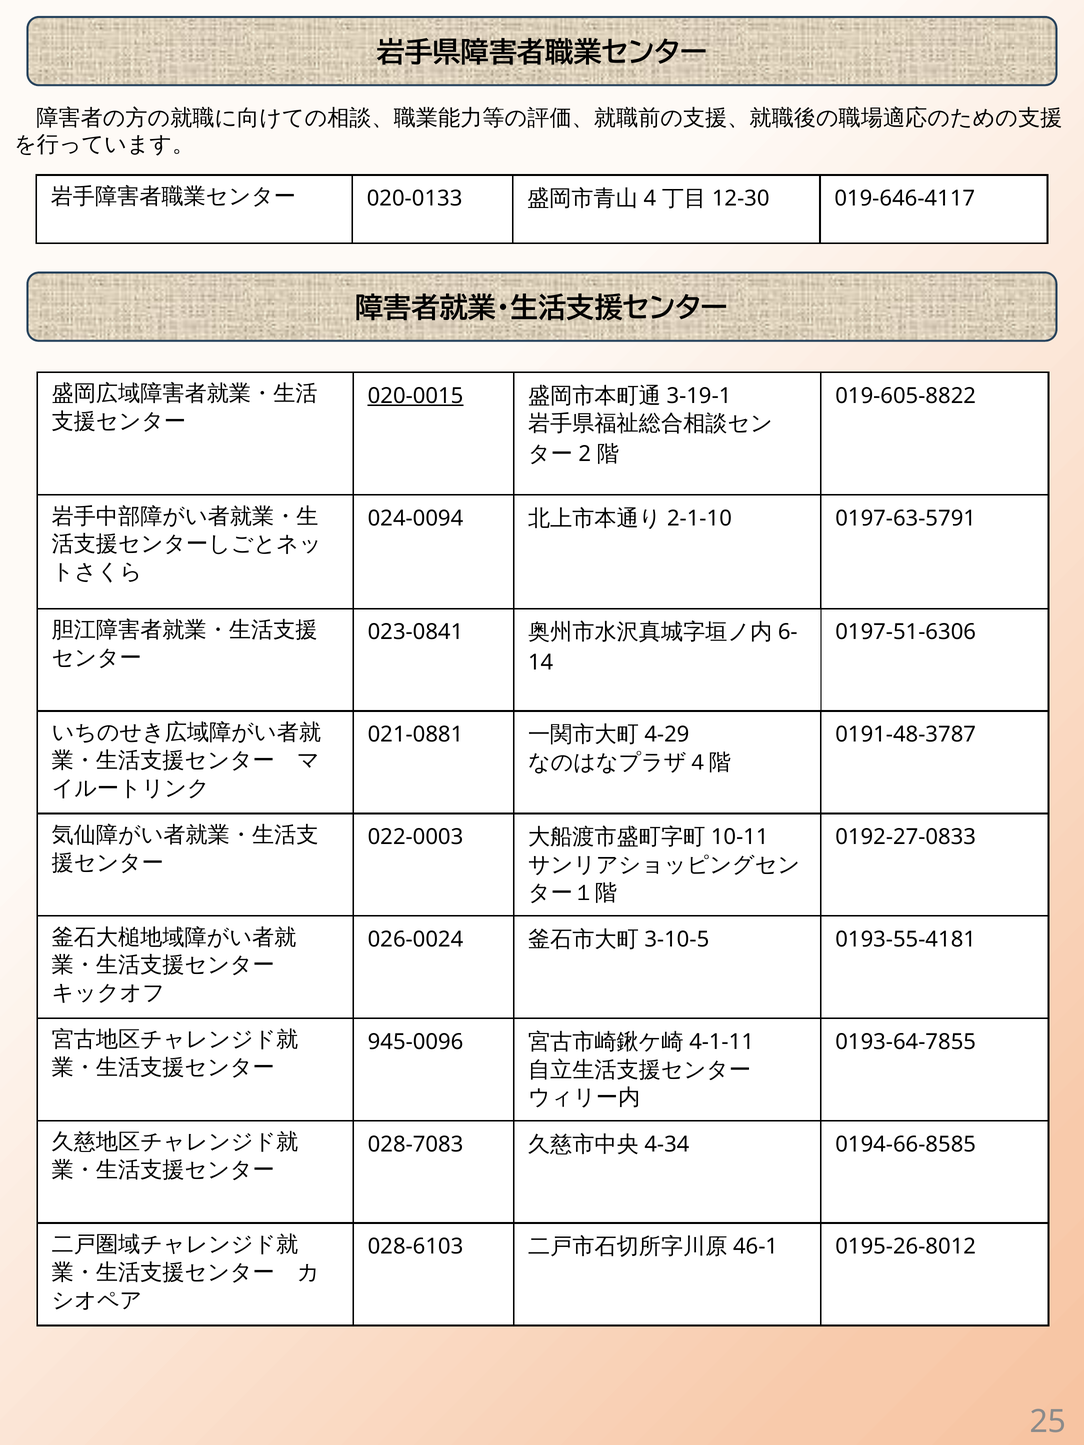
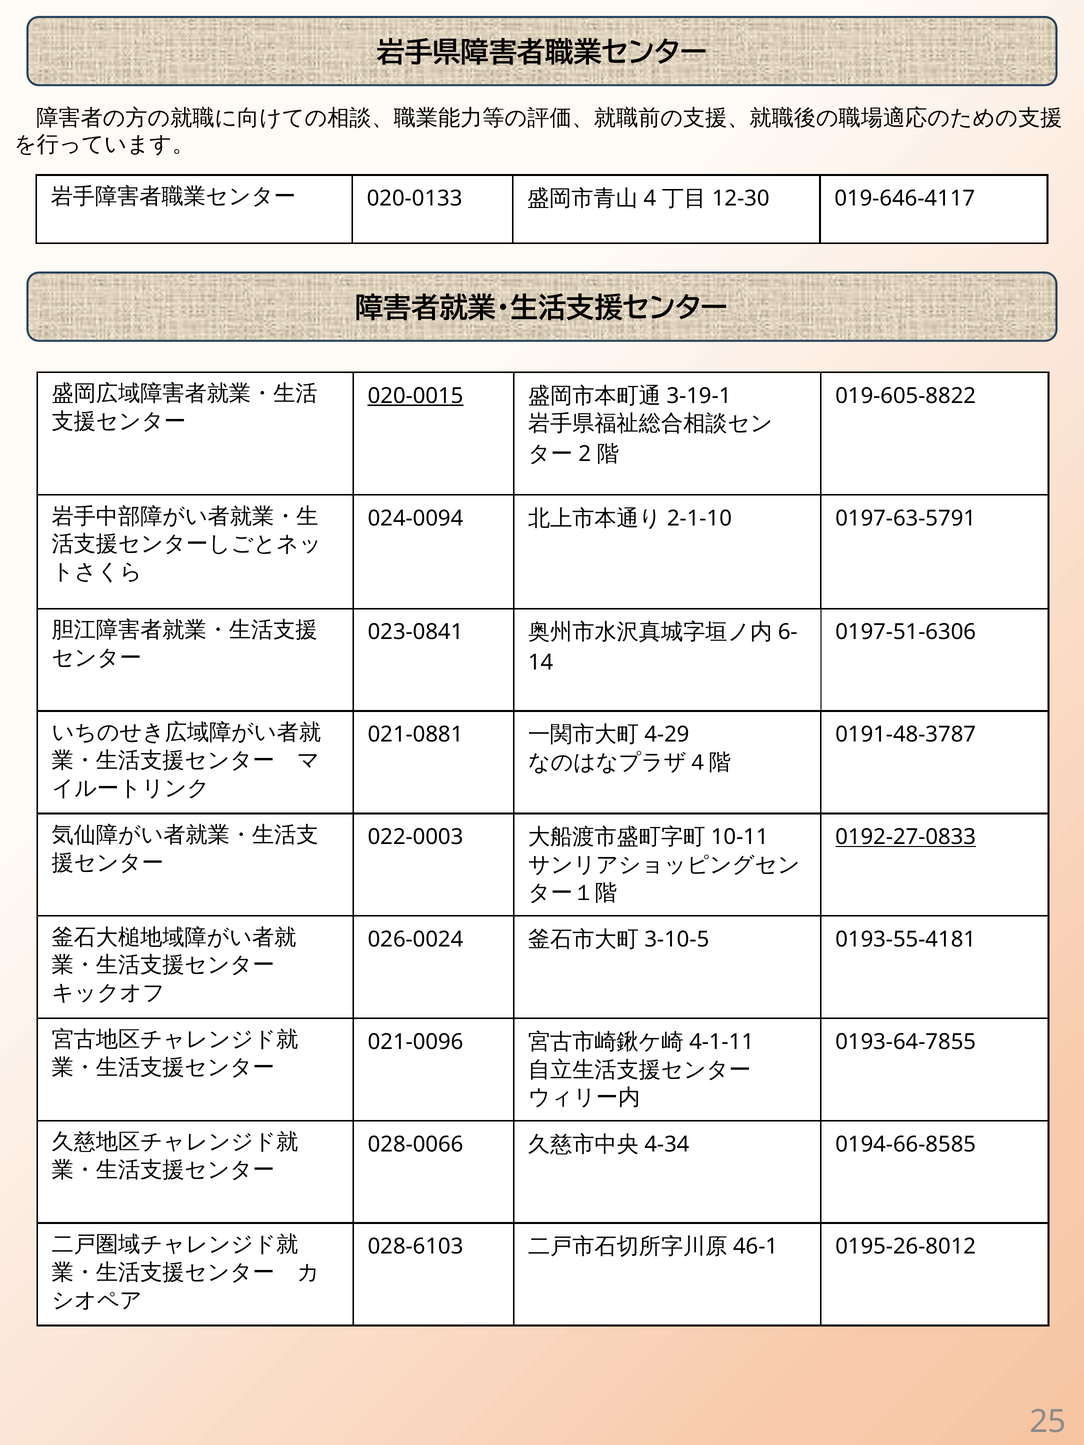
0192-27-0833 underline: none -> present (906, 837)
945-0096: 945-0096 -> 021-0096 (416, 1042)
028-7083: 028-7083 -> 028-0066 (416, 1144)
